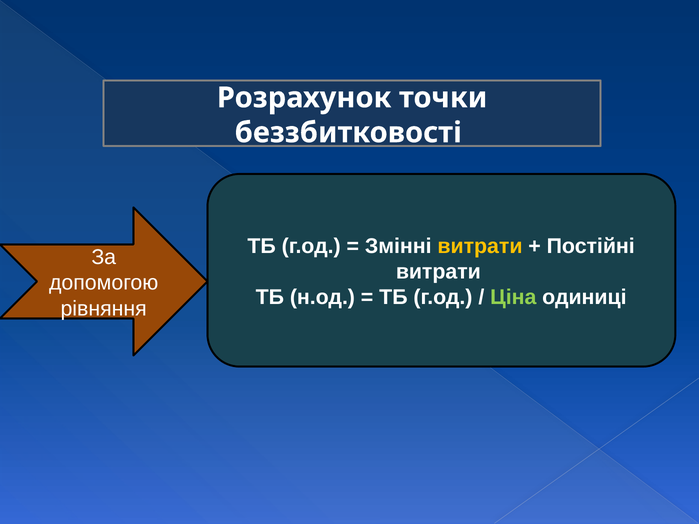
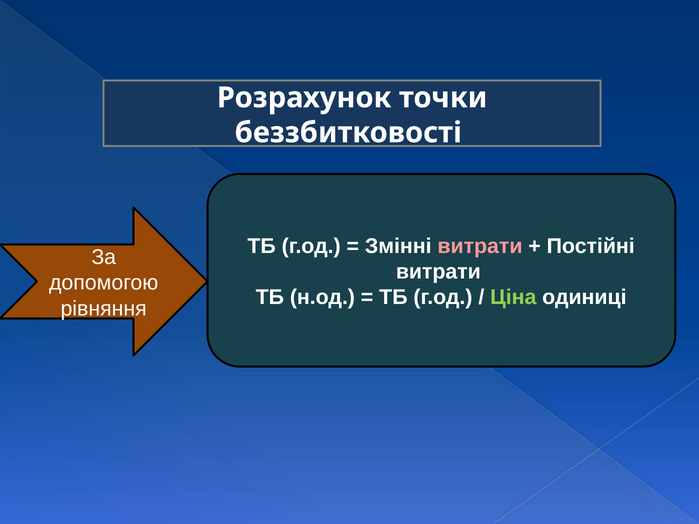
витрати colour: yellow -> pink (480, 246)
